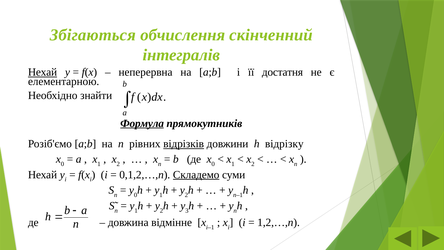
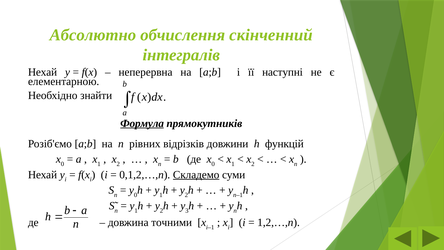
Збігаються: Збігаються -> Абсолютно (93, 35)
Нехай underline: present -> none (43, 72)
достатня: достатня -> наступні (282, 72)
відрізків underline: present -> none (184, 144)
відрізку: відрізку -> функцій (284, 144)
відмінне: відмінне -> точними (172, 222)
